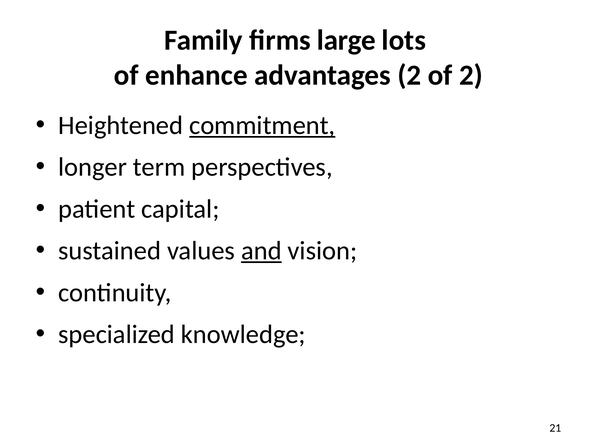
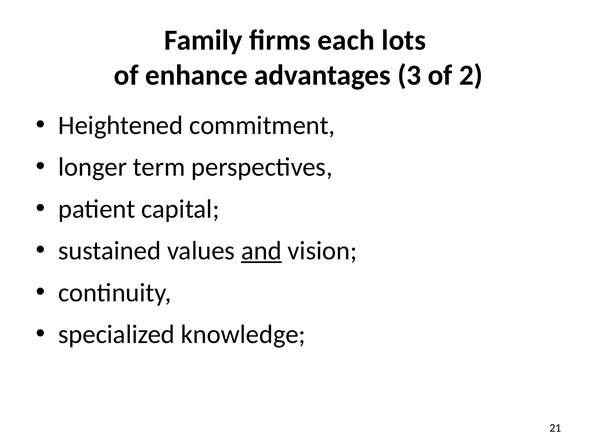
large: large -> each (346, 40)
advantages 2: 2 -> 3 (409, 75)
commitment underline: present -> none (262, 125)
